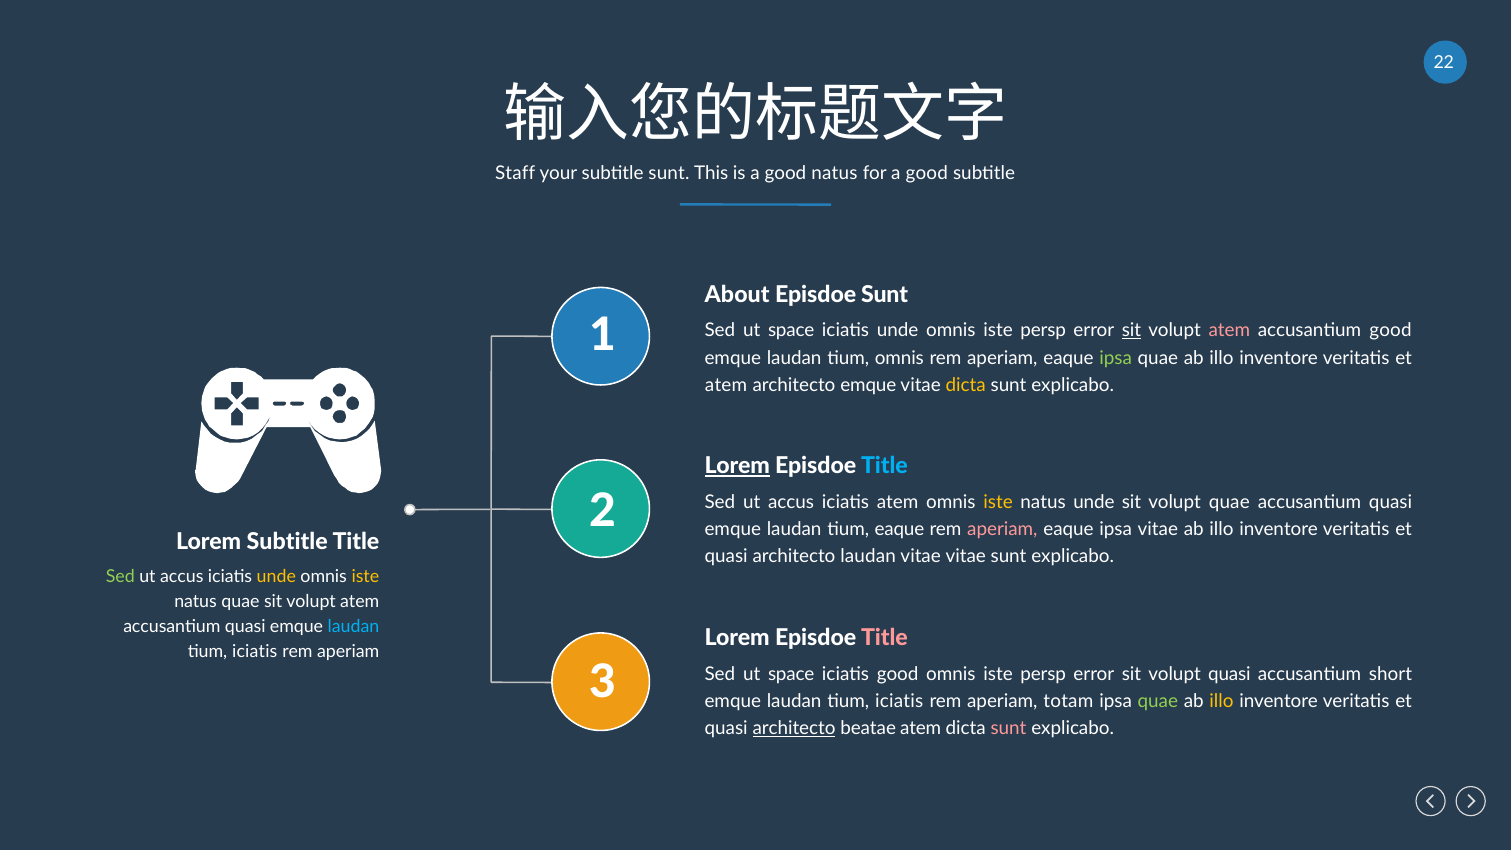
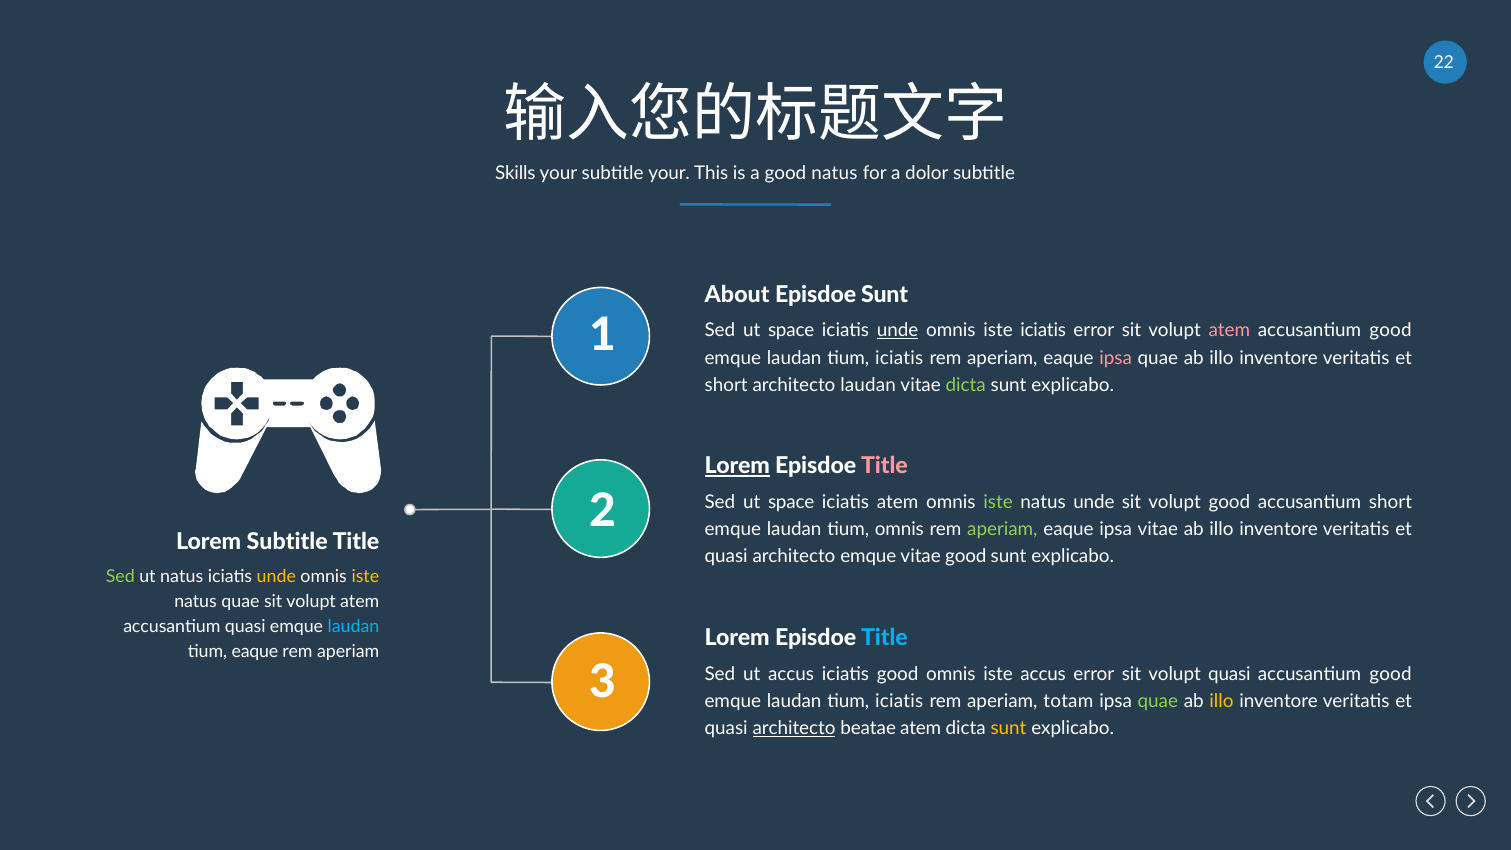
Staff: Staff -> Skills (515, 173)
subtitle sunt: sunt -> your (669, 173)
for a good: good -> dolor (927, 173)
unde underline: none -> present (898, 331)
persp: persp -> iciatis (1043, 331)
sit underline: present -> none (1131, 331)
omnis: omnis -> iciatis (899, 358)
ipsa colour: light green -> pink (1116, 358)
atem: atem -> short (726, 385)
architecto emque: emque -> laudan (868, 385)
dicta colour: yellow -> light green (966, 385)
Title colour: light blue -> pink (884, 466)
accus: accus -> space (791, 502)
iste colour: yellow -> light green (998, 502)
volupt quae: quae -> good (1229, 502)
quasi: quasi -> short (1391, 502)
tium eaque: eaque -> omnis (899, 529)
aperiam colour: pink -> light green (1002, 529)
architecto laudan: laudan -> emque (868, 557)
vitae vitae: vitae -> good (966, 557)
accus: accus -> natus (182, 576)
Title colour: pink -> light blue (884, 638)
iciatis: iciatis -> eaque (255, 652)
space: space -> accus (791, 674)
persp: persp -> accus (1043, 674)
short: short -> good (1390, 674)
sunt colour: pink -> yellow (1008, 729)
